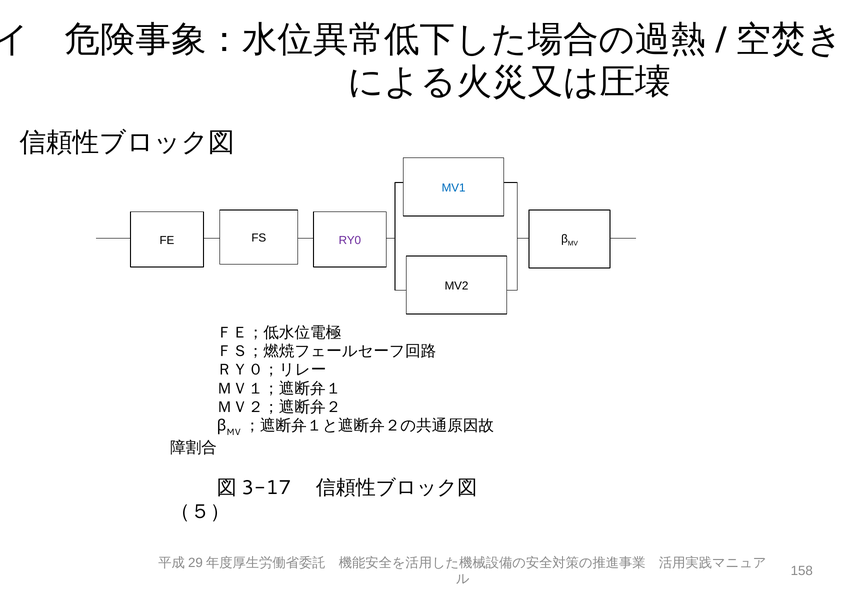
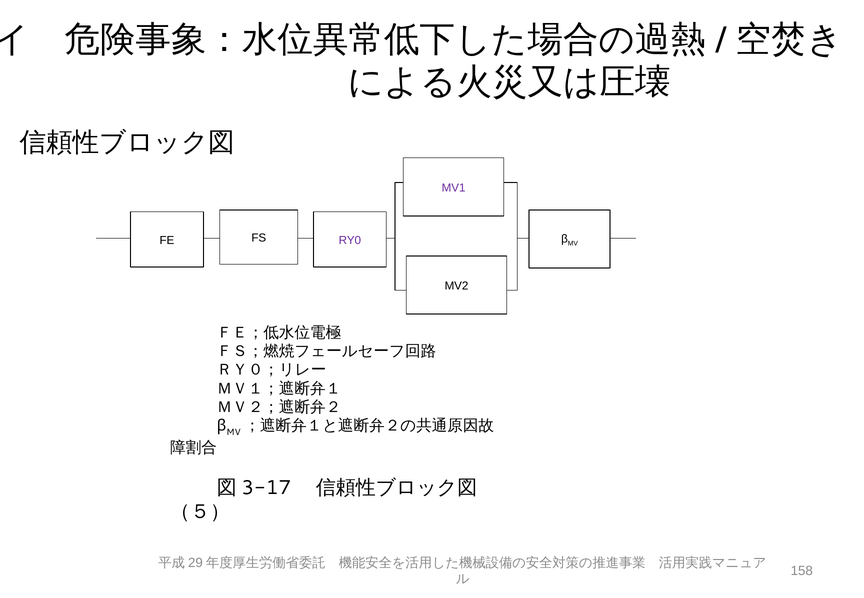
MV1 colour: blue -> purple (454, 188)
